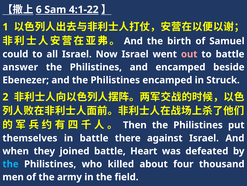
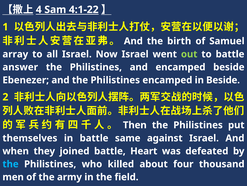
6: 6 -> 4 (39, 10)
could: could -> array (15, 54)
out colour: pink -> light green (189, 54)
in Struck: Struck -> Beside (223, 80)
there: there -> same (128, 138)
